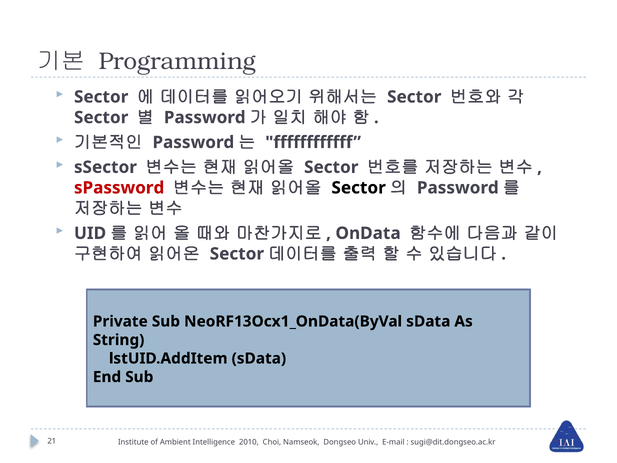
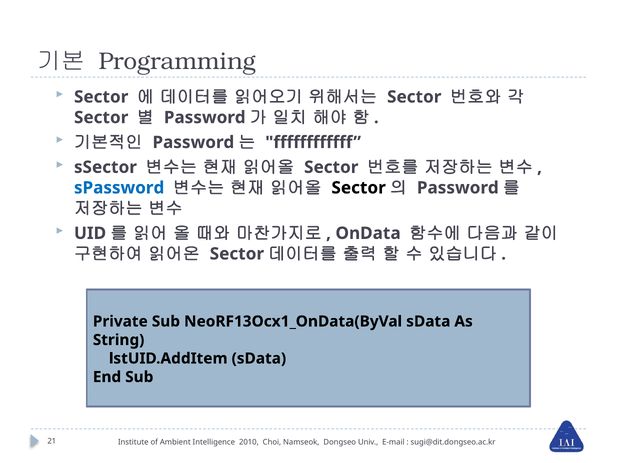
sPassword colour: red -> blue (119, 188)
